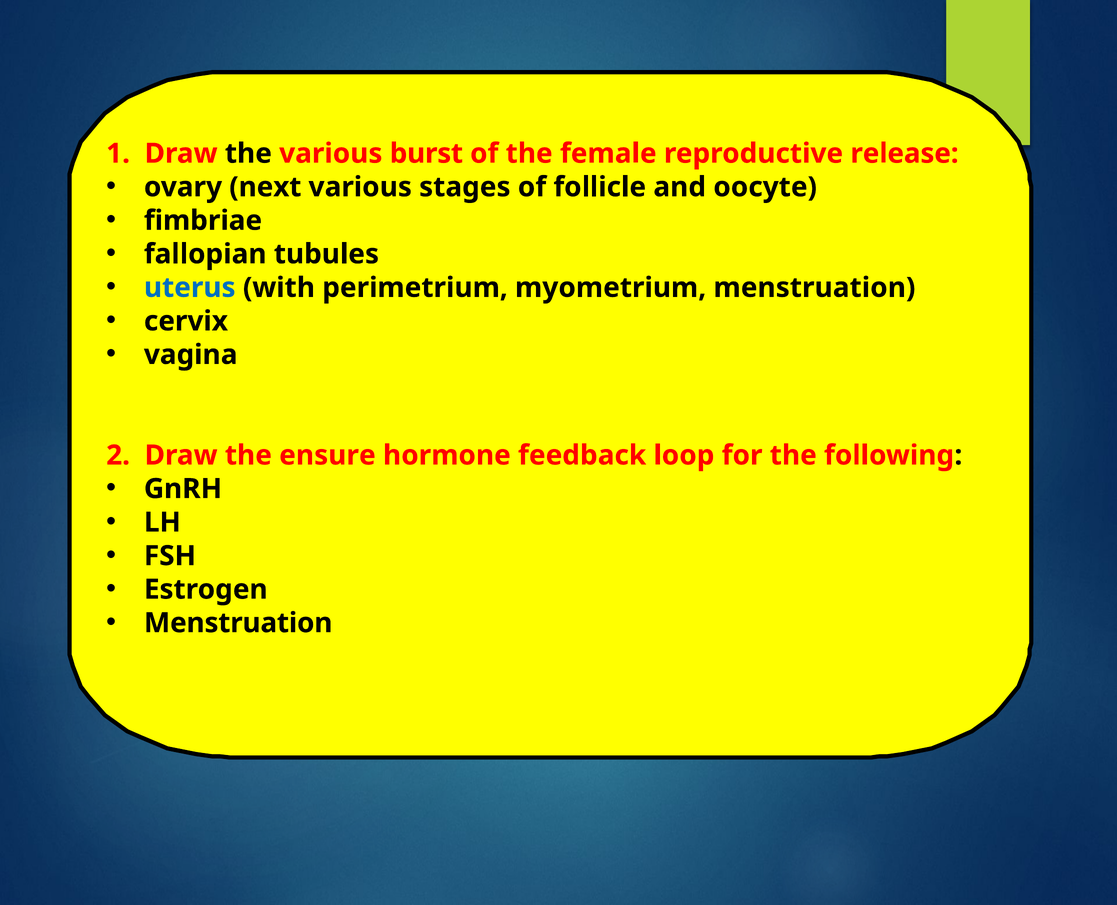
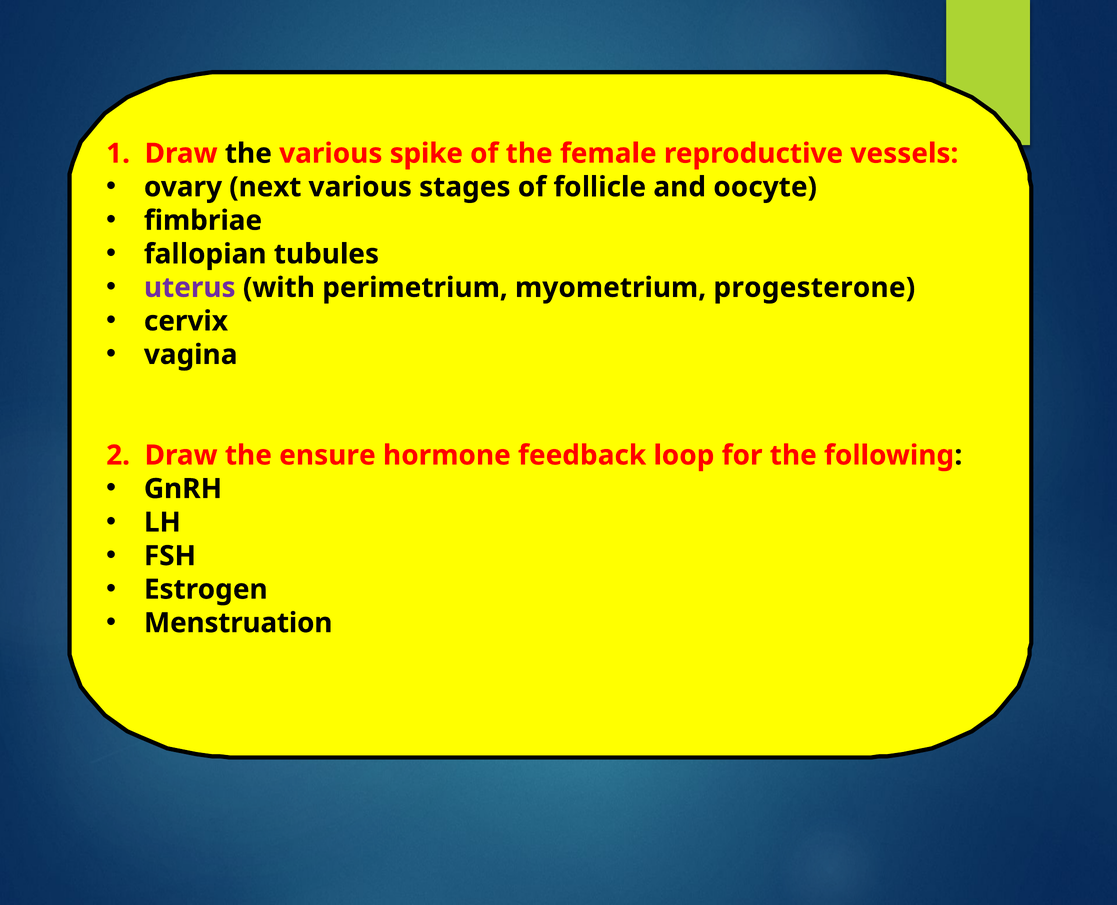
burst: burst -> spike (426, 153)
release: release -> vessels (904, 153)
uterus colour: blue -> purple (190, 288)
myometrium menstruation: menstruation -> progesterone (814, 288)
